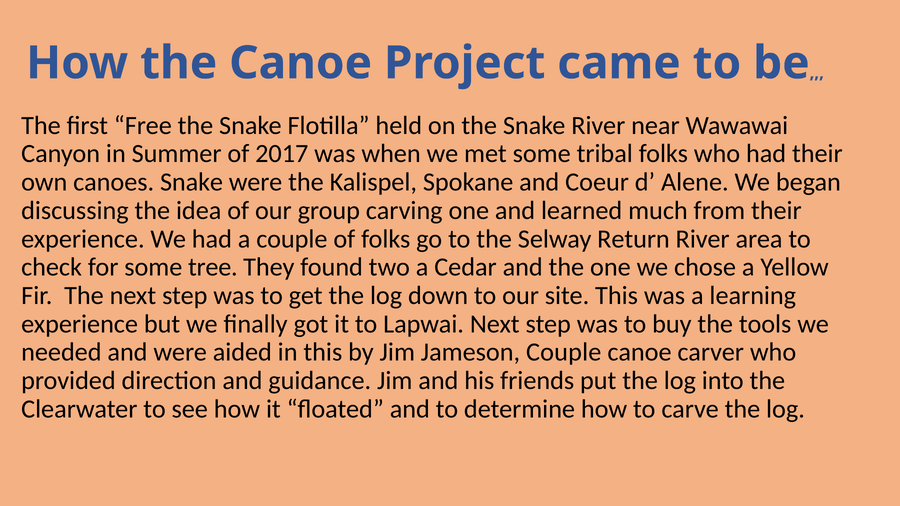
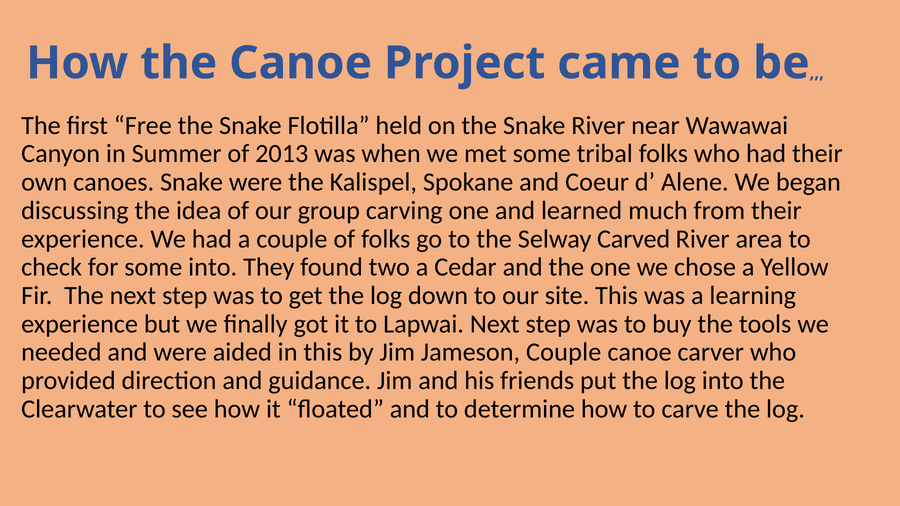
2017: 2017 -> 2013 (282, 154)
Return: Return -> Carved (634, 239)
some tree: tree -> into (213, 267)
